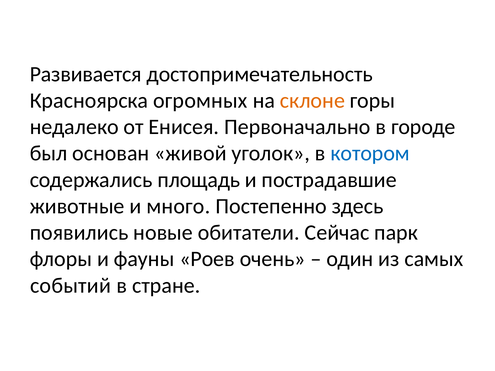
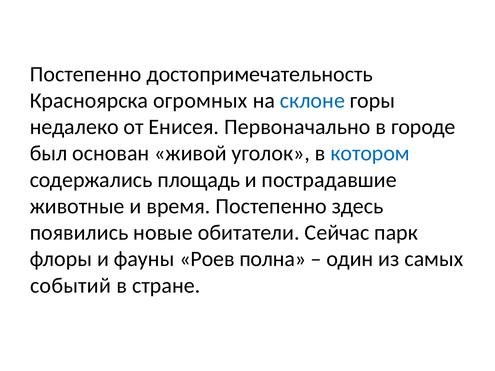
Развивается: Развивается -> Постепенно (86, 74)
склоне colour: orange -> blue (312, 101)
много: много -> время (178, 206)
очень: очень -> полна (273, 259)
